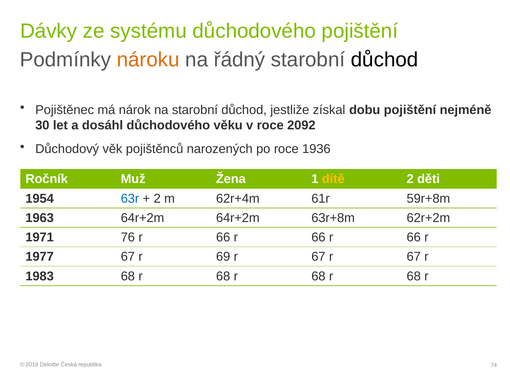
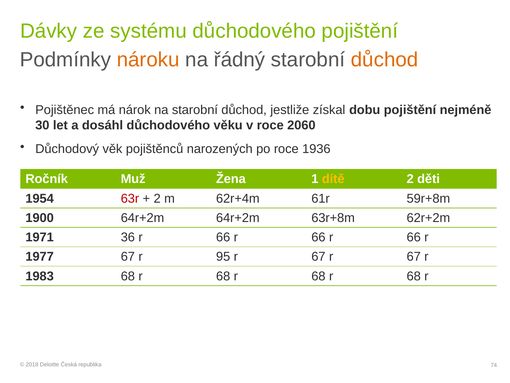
důchod colour: black -> orange (385, 60)
2092: 2092 -> 2060 (301, 125)
63r colour: blue -> red (130, 198)
1963: 1963 -> 1900 (40, 218)
76: 76 -> 36 (128, 237)
69: 69 -> 95 (223, 256)
